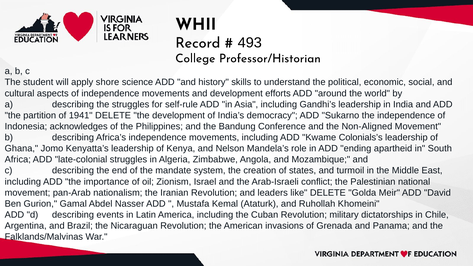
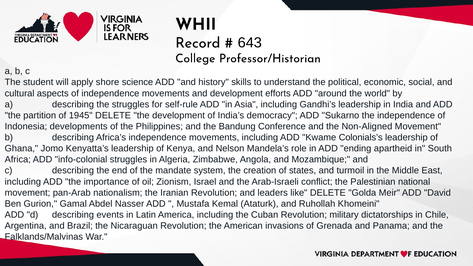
493: 493 -> 643 (250, 43)
1941: 1941 -> 1945 (81, 115)
acknowledges: acknowledges -> developments (79, 126)
late-colonial: late-colonial -> info-colonial (81, 160)
